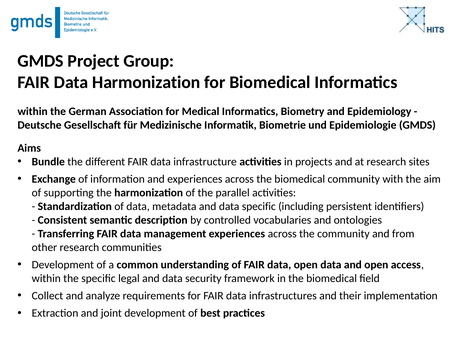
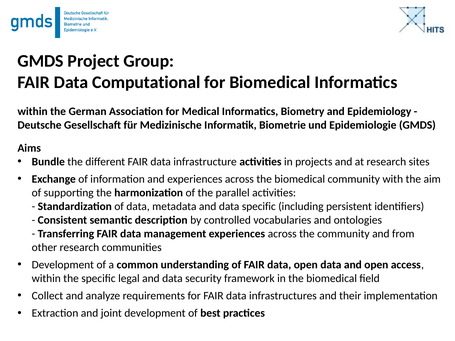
Data Harmonization: Harmonization -> Computational (146, 82)
